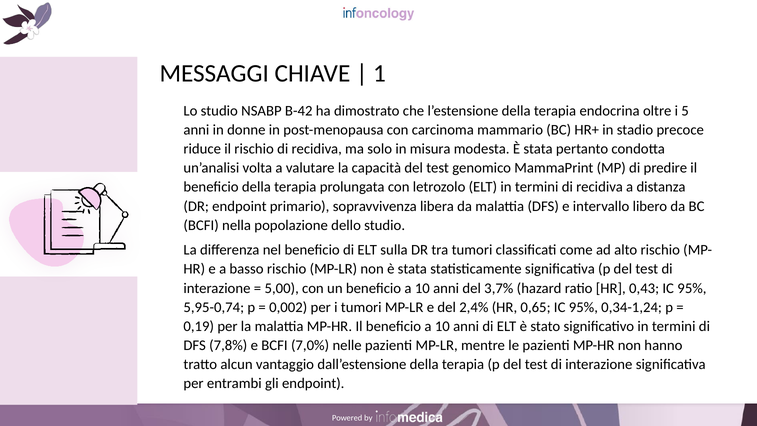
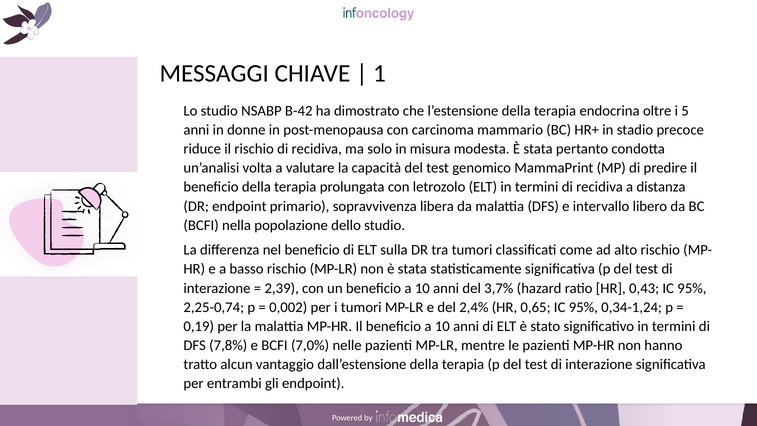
5,00: 5,00 -> 2,39 (282, 288)
5,95-0,74: 5,95-0,74 -> 2,25-0,74 (214, 307)
